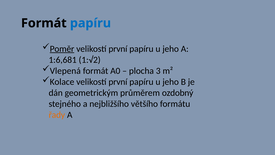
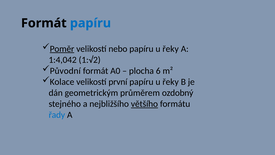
první: první -> nebo (118, 49)
jeho: jeho -> řeky (171, 49)
1:6,681: 1:6,681 -> 1:4,042 (63, 60)
Vlepená: Vlepená -> Původní (65, 71)
3: 3 -> 6 (158, 71)
jeho: jeho -> řeky (171, 82)
většího underline: none -> present (144, 104)
řady colour: orange -> blue (57, 115)
